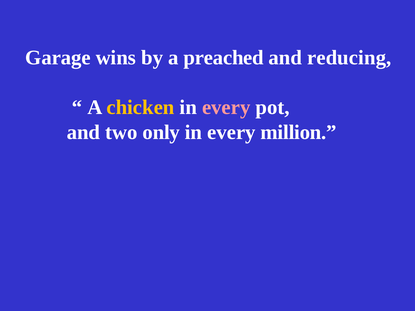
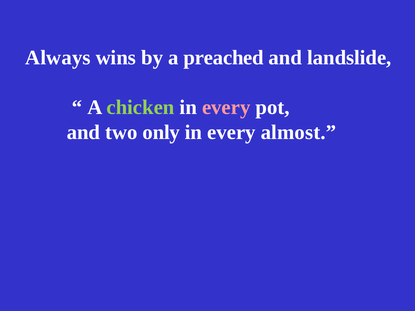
Garage: Garage -> Always (58, 58)
reducing: reducing -> landslide (349, 58)
chicken colour: yellow -> light green (140, 107)
million: million -> almost (298, 132)
